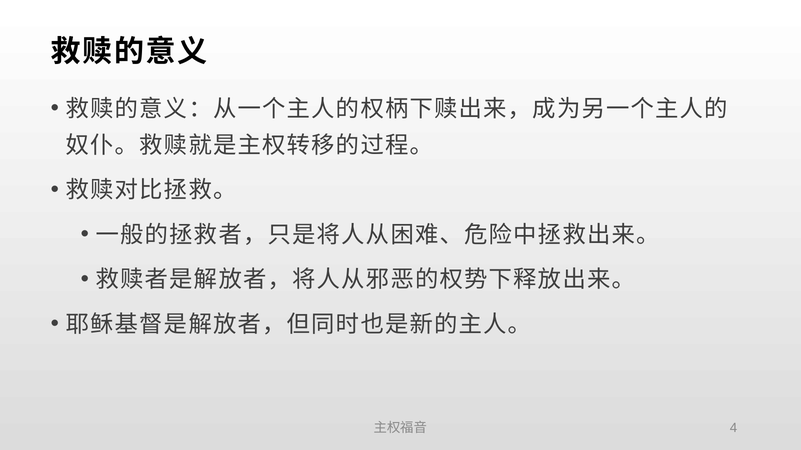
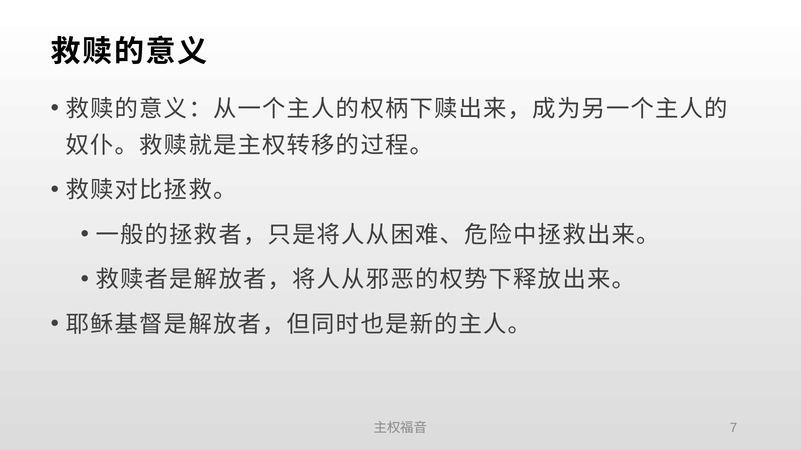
4: 4 -> 7 (733, 428)
